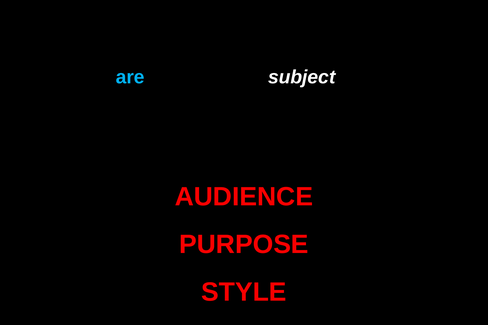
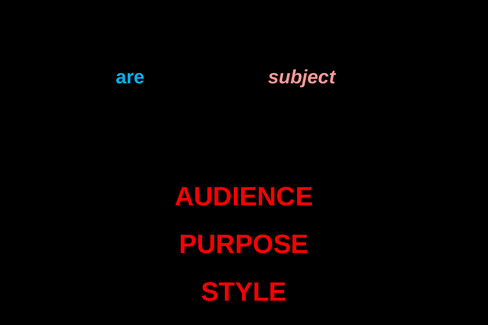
subject colour: white -> pink (302, 77)
